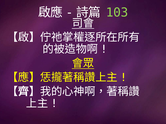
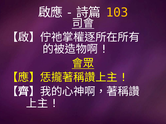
103 colour: light green -> yellow (117, 13)
